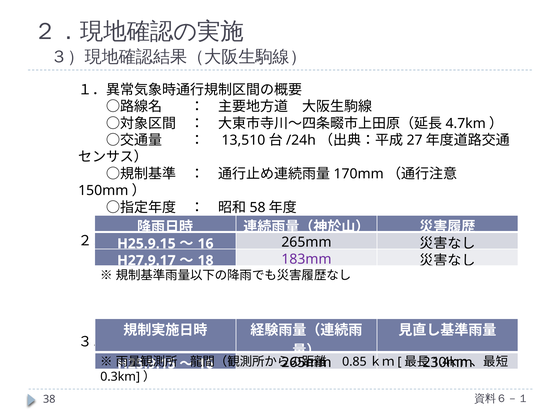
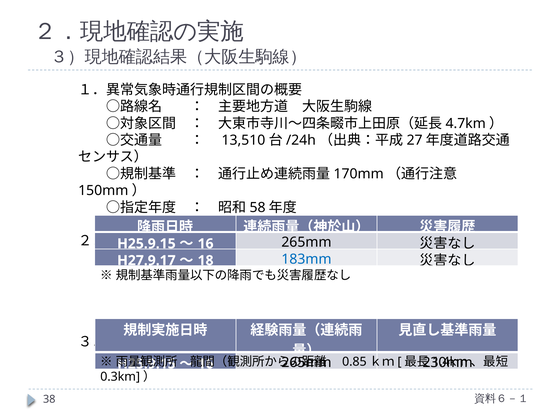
183mm colour: purple -> blue (306, 259)
